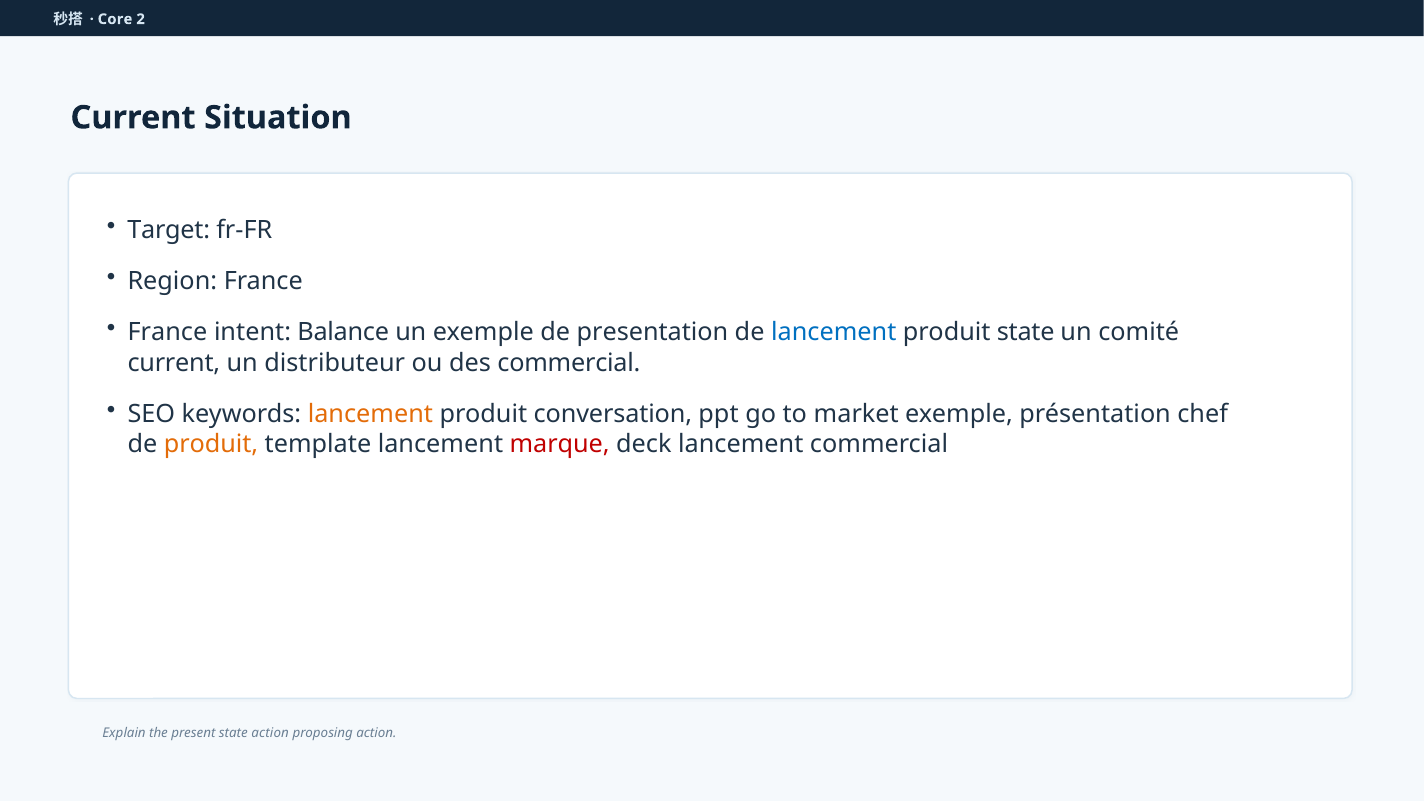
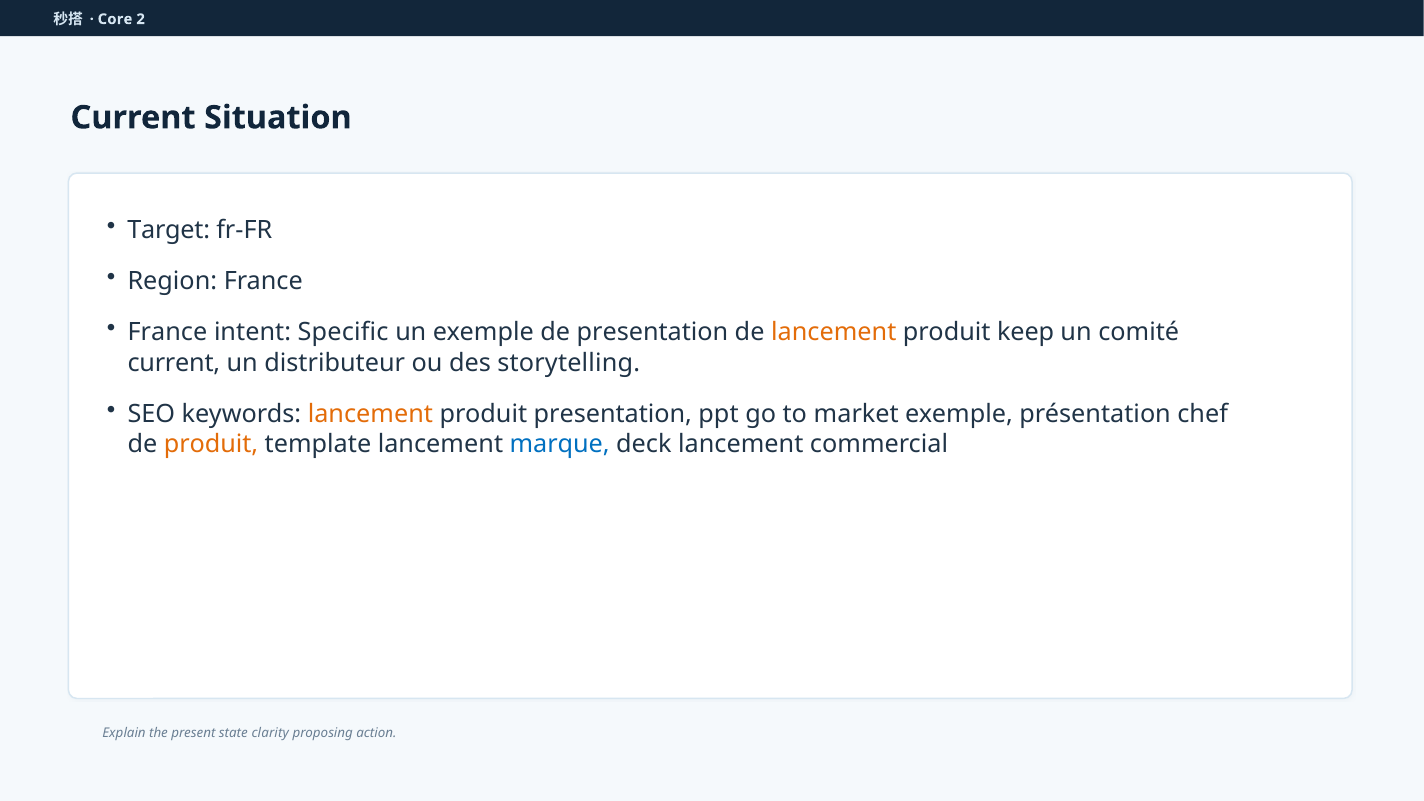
Balance: Balance -> Specific (343, 333)
lancement colour: blue -> orange (834, 333)
produit state: state -> keep (1026, 333)
des commercial: commercial -> storytelling (569, 363)
produit conversation: conversation -> presentation (613, 414)
marque colour: red -> blue (560, 444)
state action: action -> clarity (270, 734)
